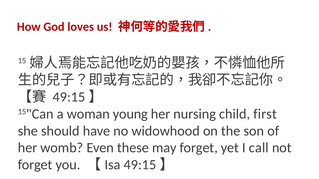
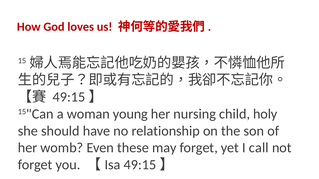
first: first -> holy (265, 114)
widowhood: widowhood -> relationship (166, 131)
